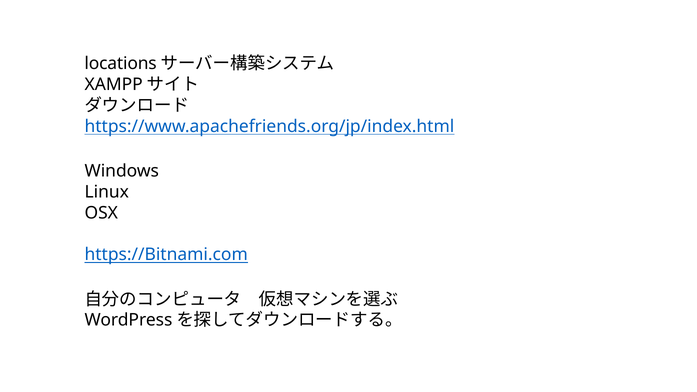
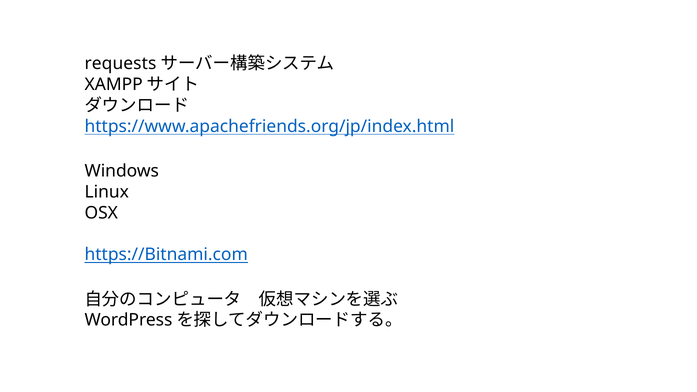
locations: locations -> requests (120, 64)
